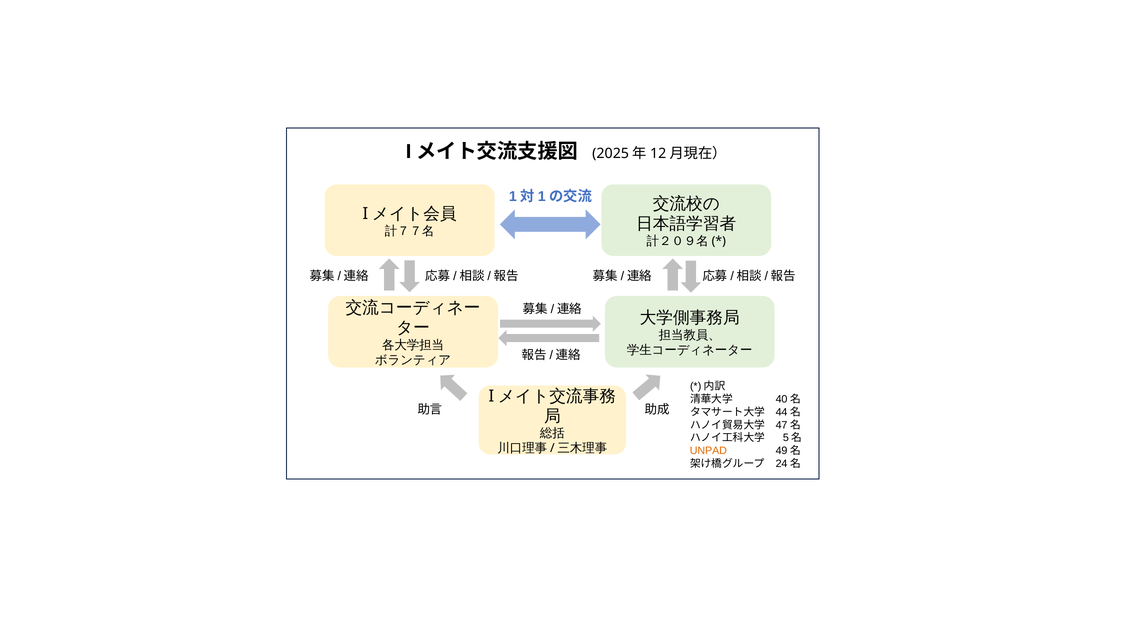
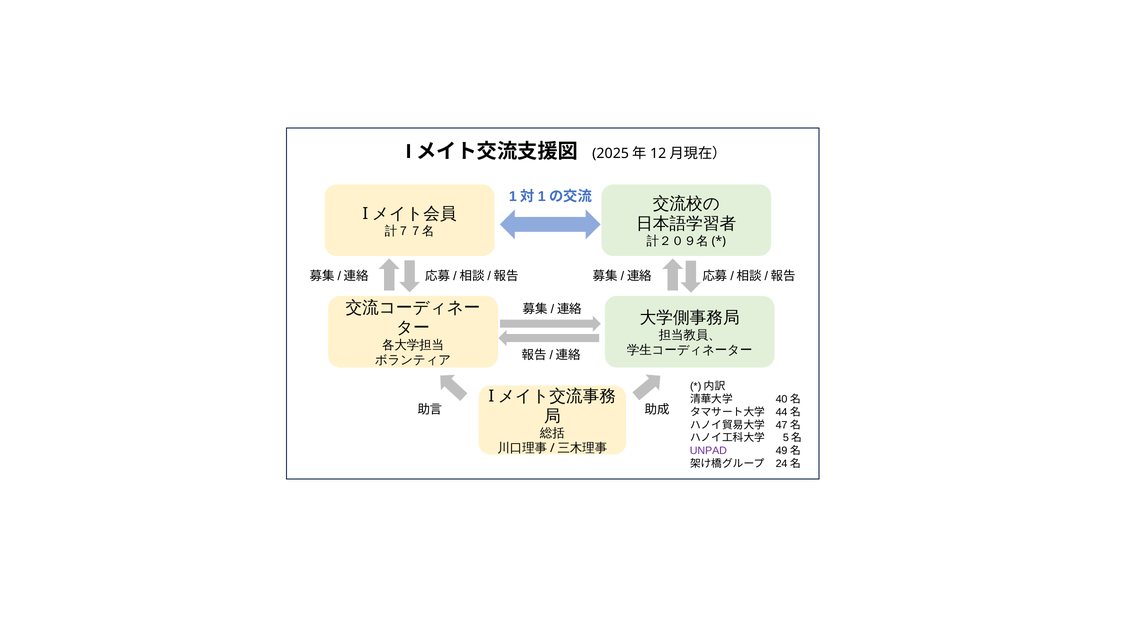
UNPAD colour: orange -> purple (708, 451)
